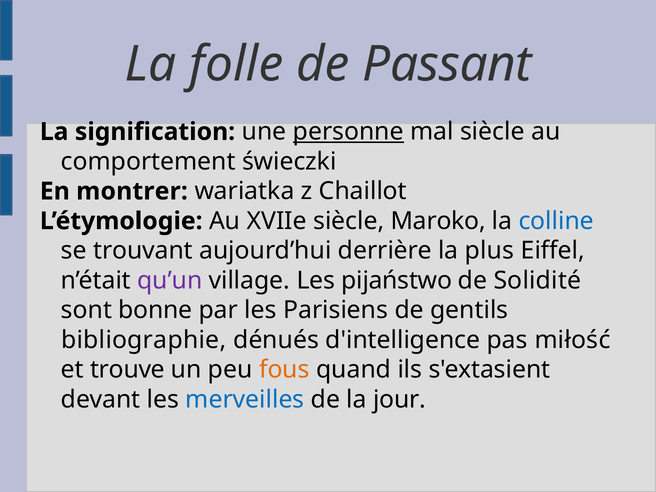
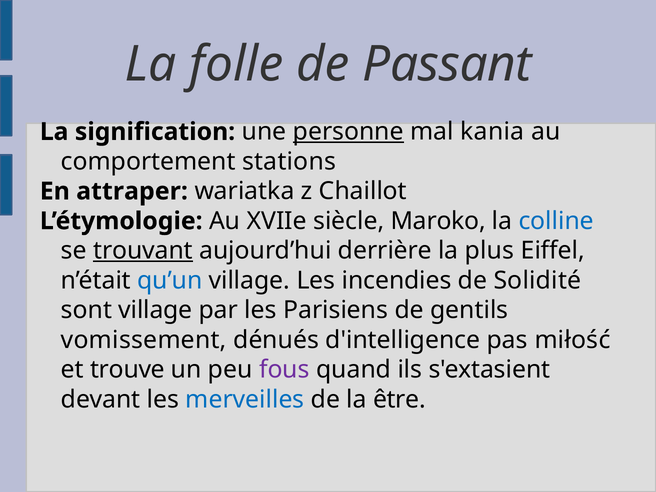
mal siècle: siècle -> kania (492, 132)
świeczki: świeczki -> stations (289, 161)
montrer: montrer -> attraper (132, 191)
trouvant underline: none -> present (143, 251)
qu’un colour: purple -> blue (170, 280)
pijaństwo: pijaństwo -> incendies (397, 280)
sont bonne: bonne -> village (155, 310)
bibliographie: bibliographie -> vomissement (144, 340)
fous colour: orange -> purple (284, 370)
jour: jour -> être (399, 399)
